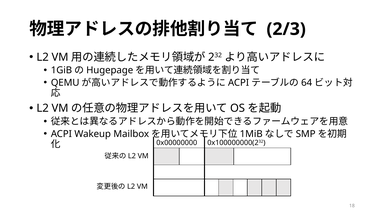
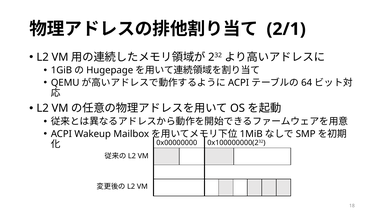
2/3: 2/3 -> 2/1 (286, 29)
